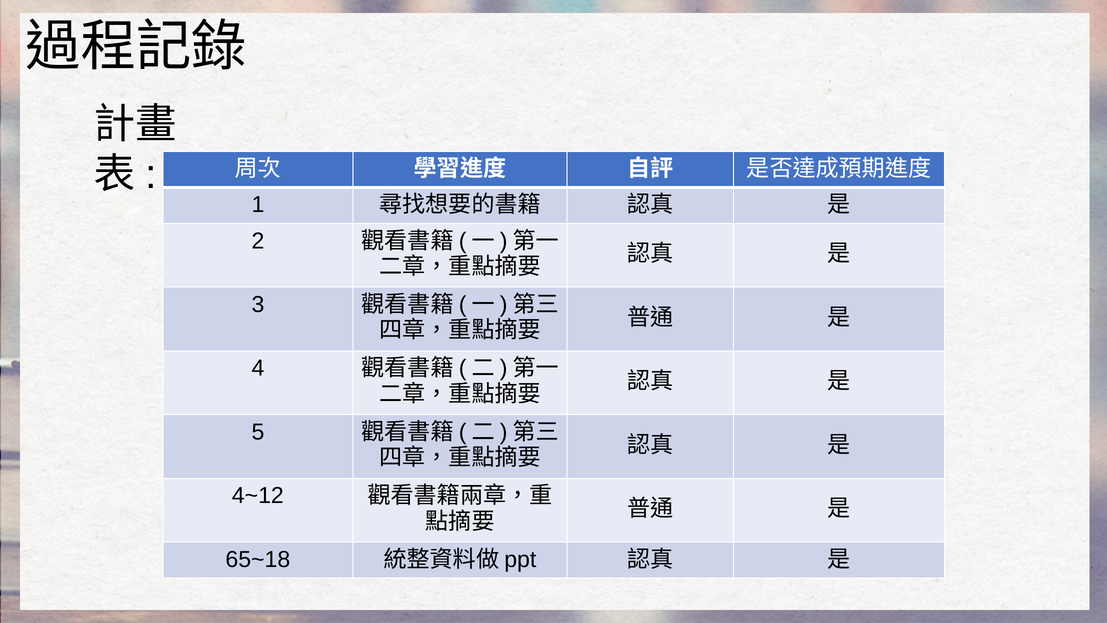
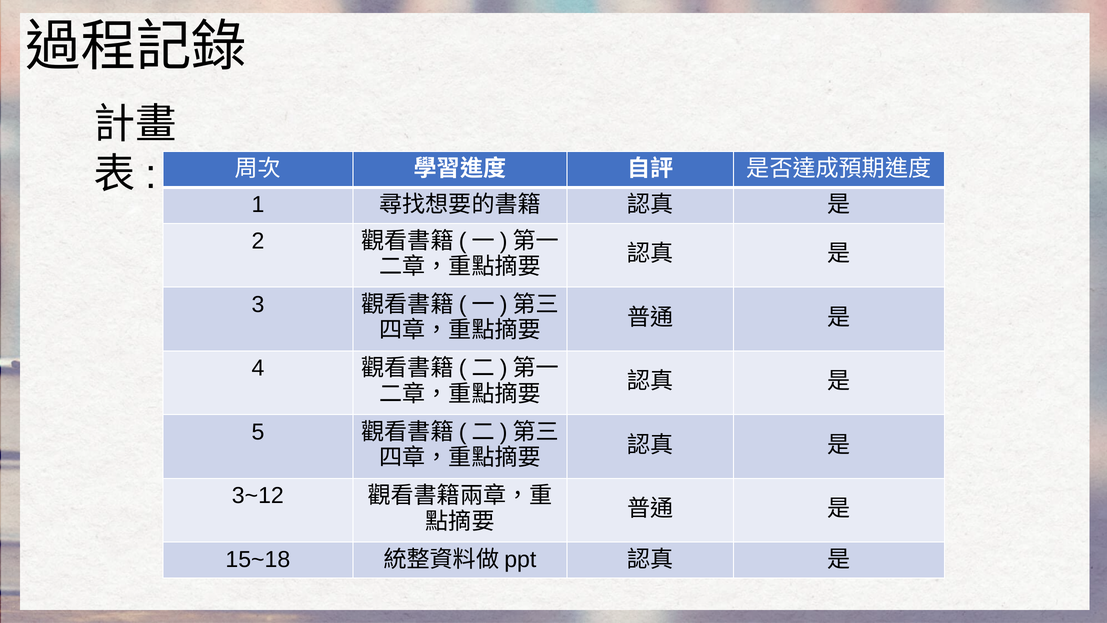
4~12: 4~12 -> 3~12 (258, 496)
65~18: 65~18 -> 15~18 (258, 559)
